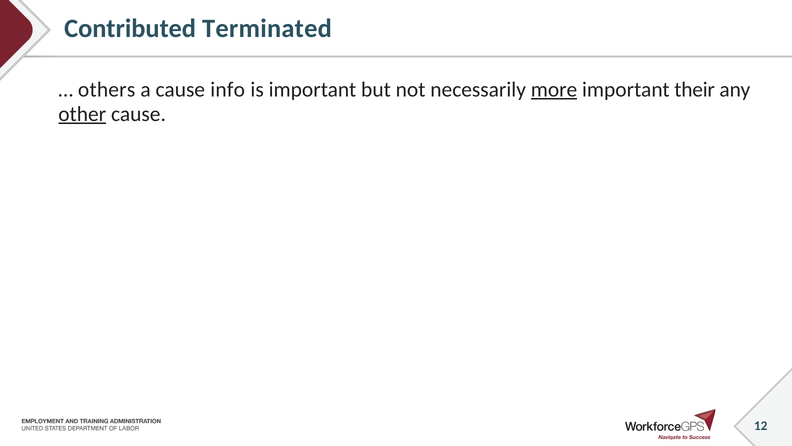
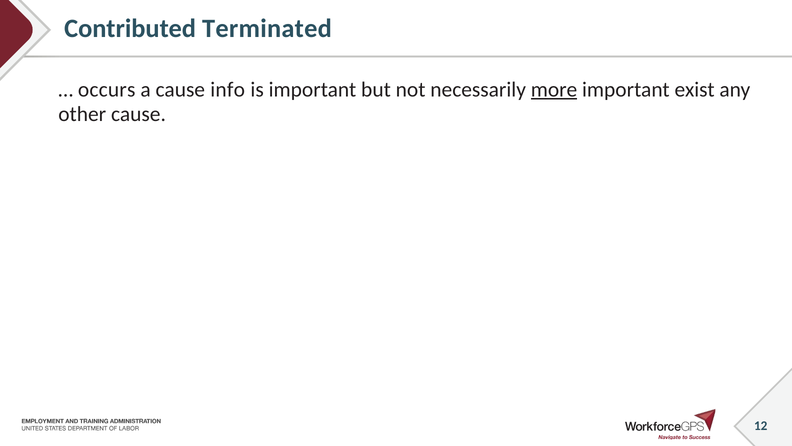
others: others -> occurs (107, 89)
their: their -> exist (695, 89)
other underline: present -> none (82, 114)
